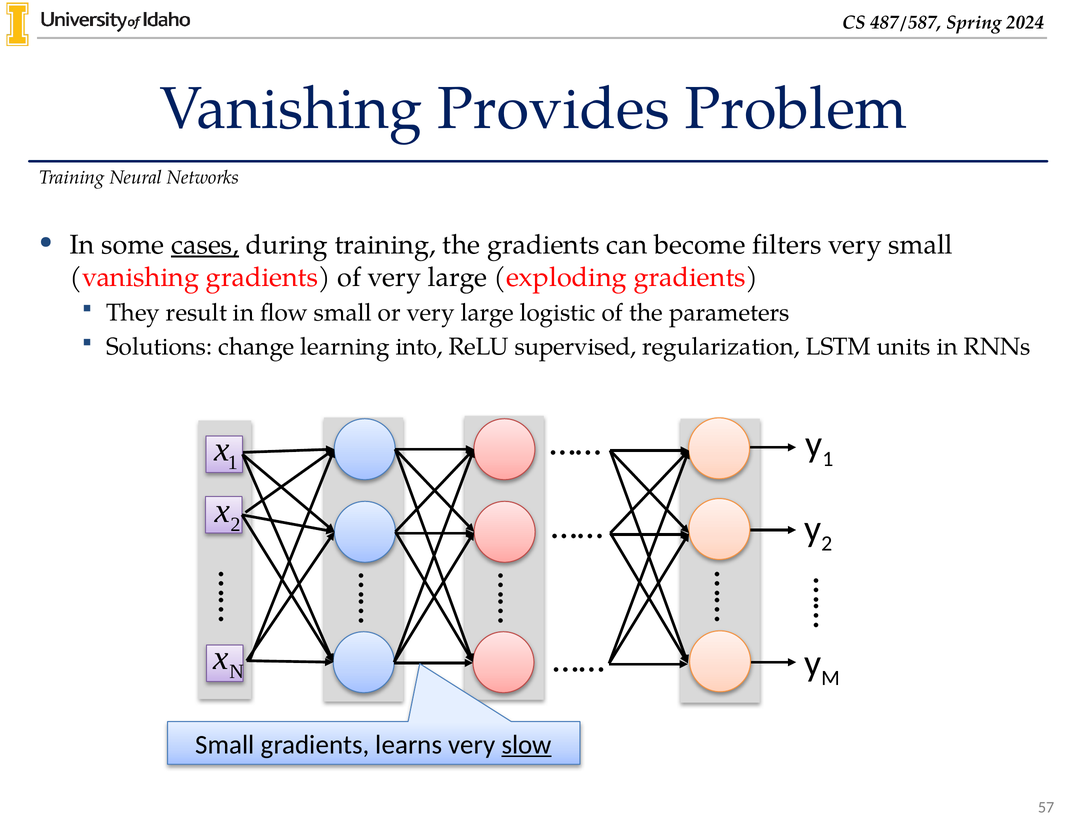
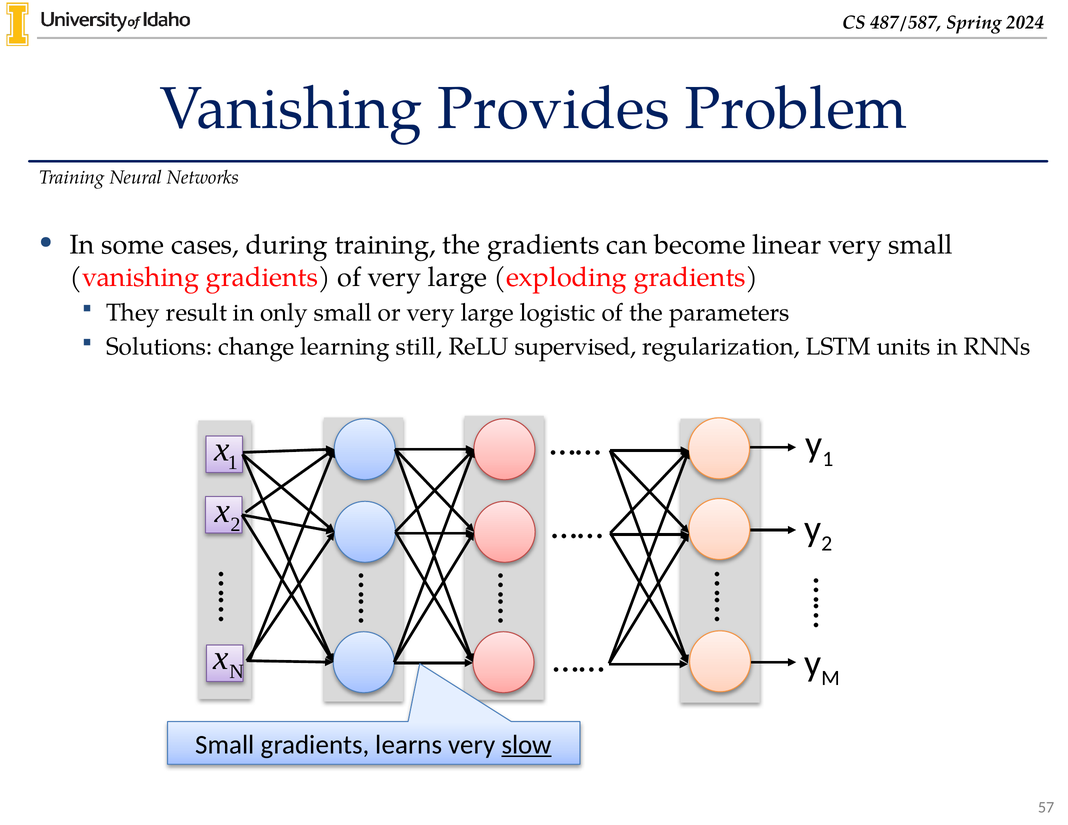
cases underline: present -> none (205, 245)
filters: filters -> linear (787, 245)
flow: flow -> only (284, 313)
into: into -> still (419, 347)
